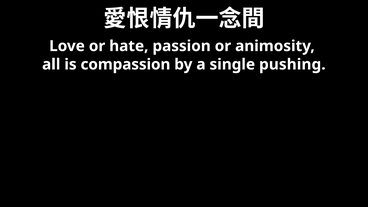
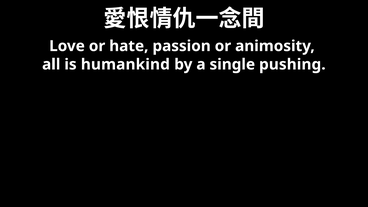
compassion: compassion -> humankind (125, 64)
